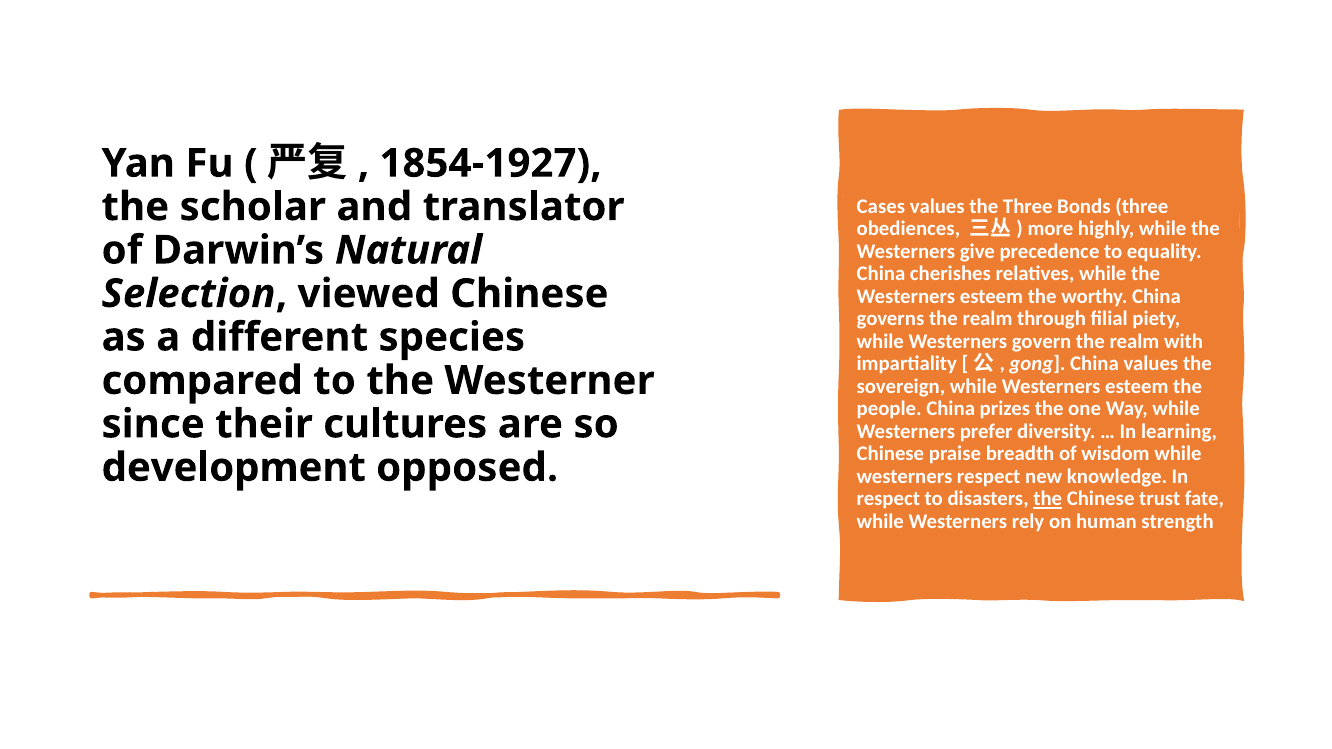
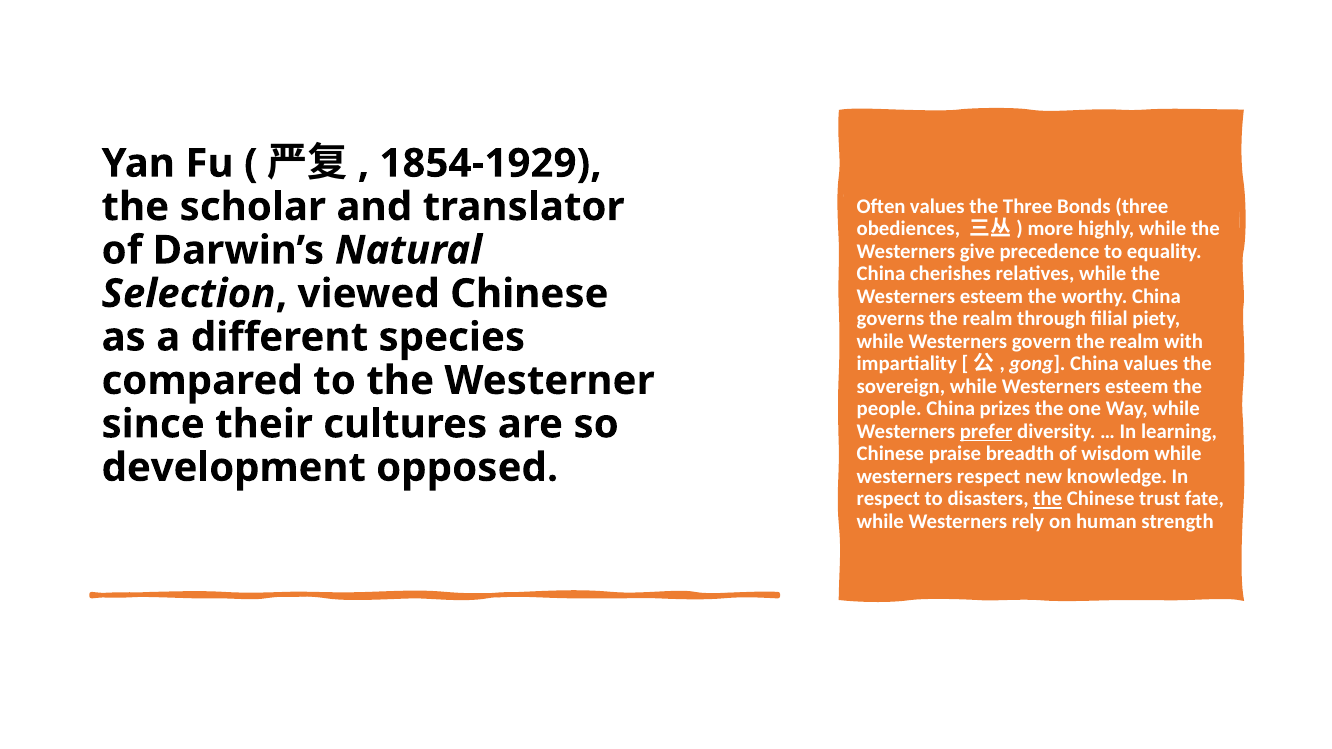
1854-1927: 1854-1927 -> 1854-1929 (491, 164)
Cases: Cases -> Often (881, 207)
prefer underline: none -> present (986, 432)
